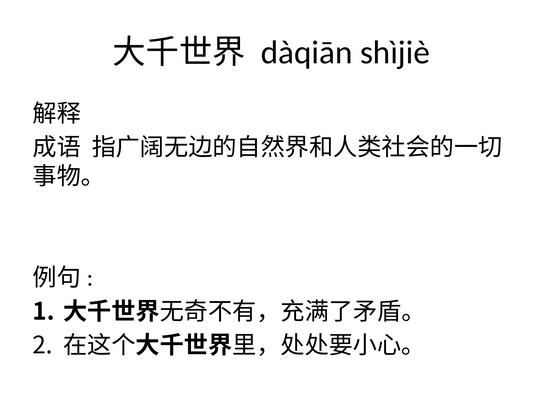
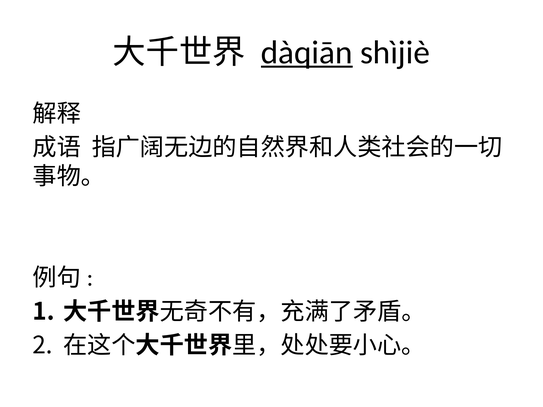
dàqiān underline: none -> present (307, 53)
